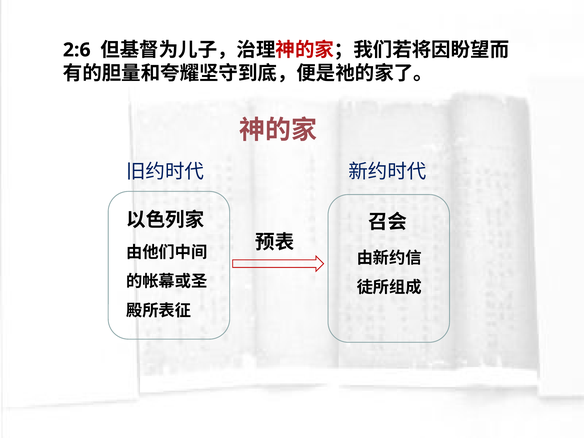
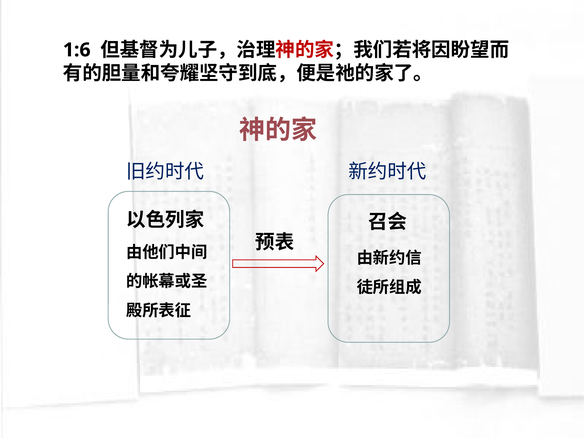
2:6: 2:6 -> 1:6 (77, 50)
